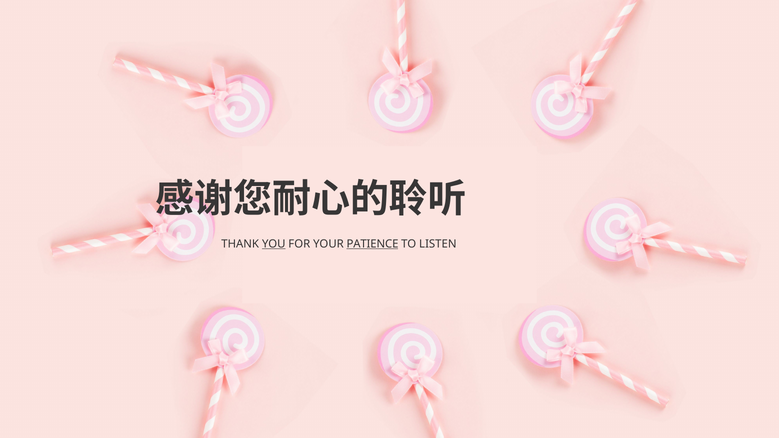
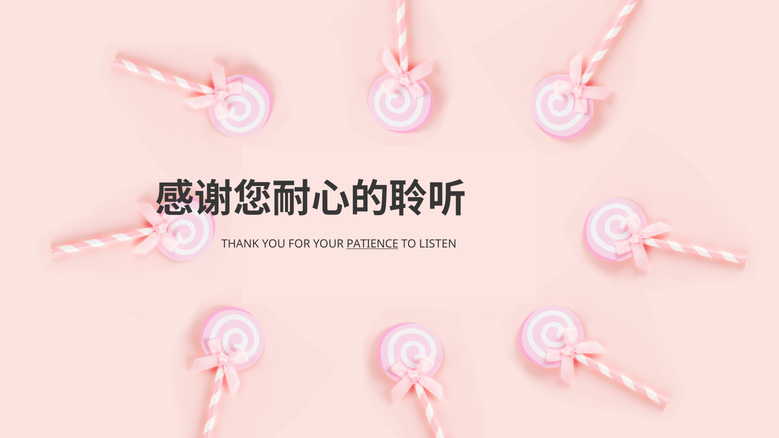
YOU underline: present -> none (274, 244)
